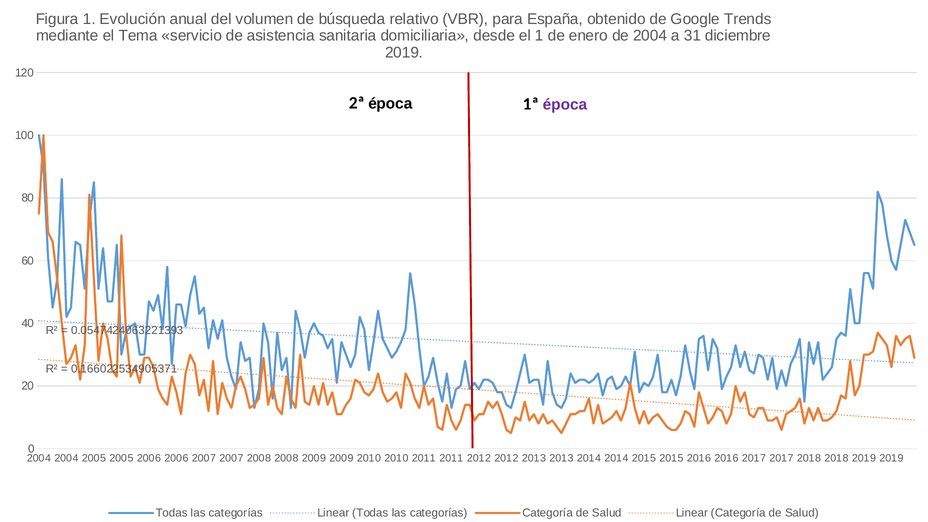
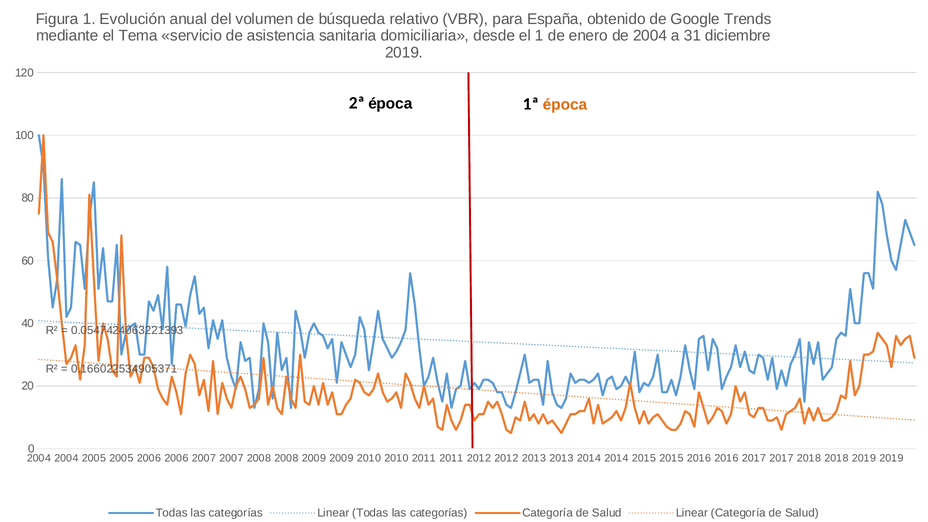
época colour: purple -> orange (565, 105)
